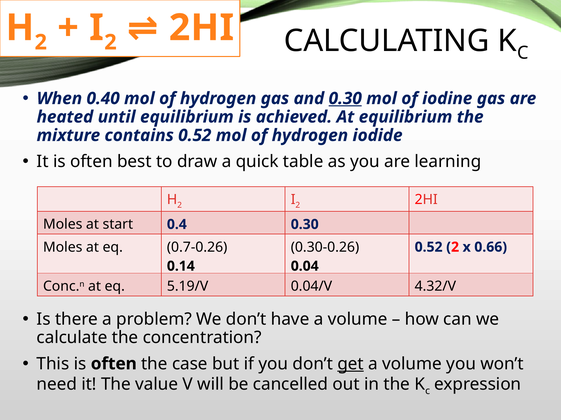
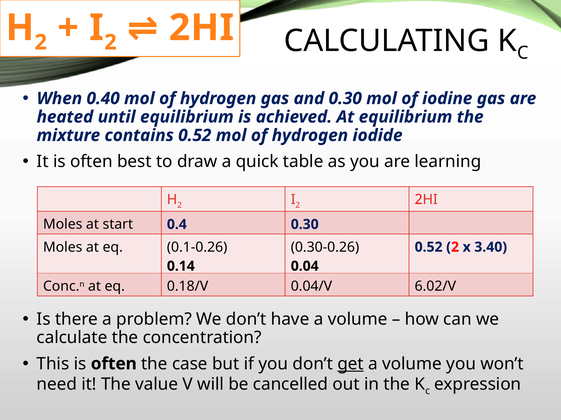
0.30 underline: present -> none (345, 99)
0.7-0.26: 0.7-0.26 -> 0.1-0.26 (197, 247)
0.66: 0.66 -> 3.40 (491, 247)
5.19/V: 5.19/V -> 0.18/V (188, 287)
4.32/V: 4.32/V -> 6.02/V (435, 287)
